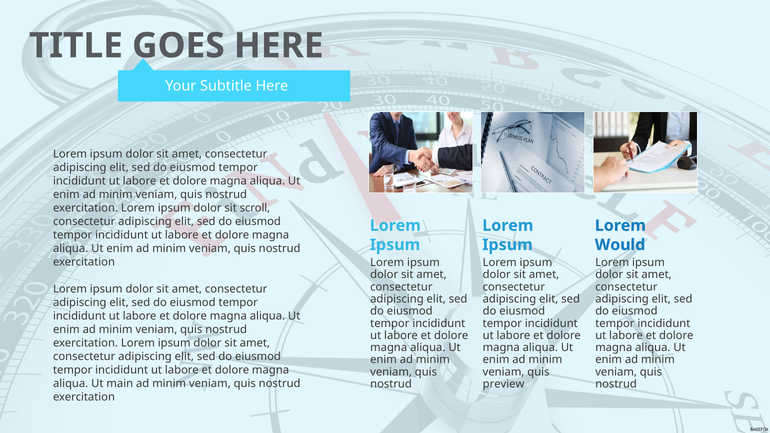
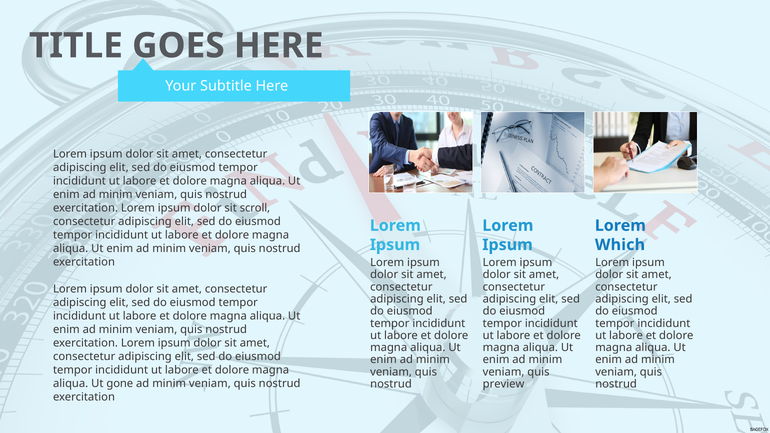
Would: Would -> Which (620, 245)
main: main -> gone (120, 383)
